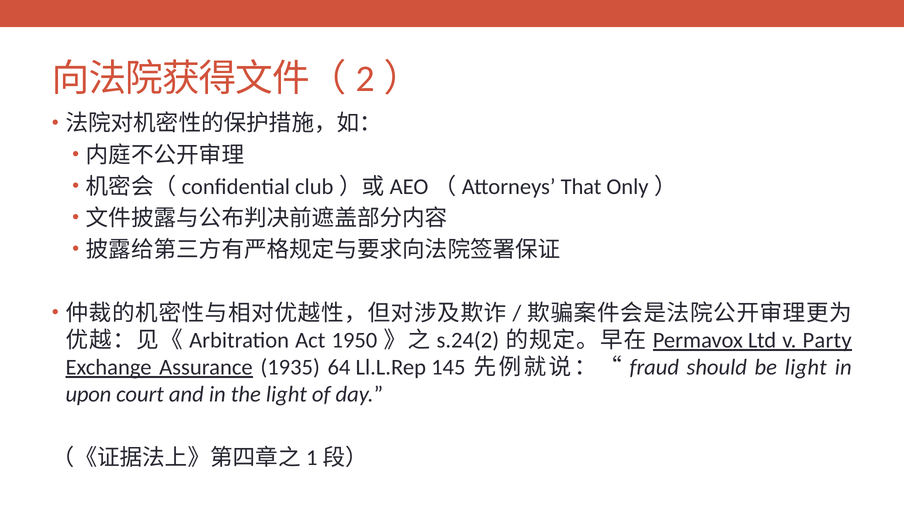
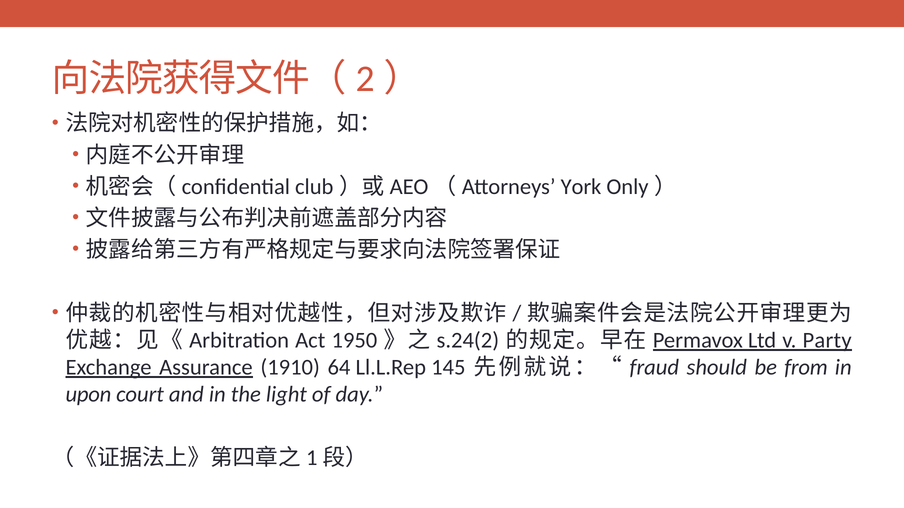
That: That -> York (581, 187)
1935: 1935 -> 1910 (290, 368)
be light: light -> from (806, 368)
